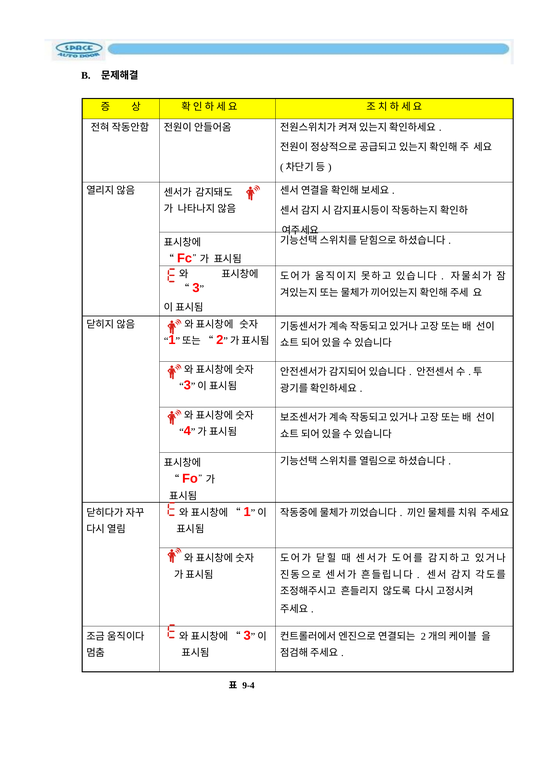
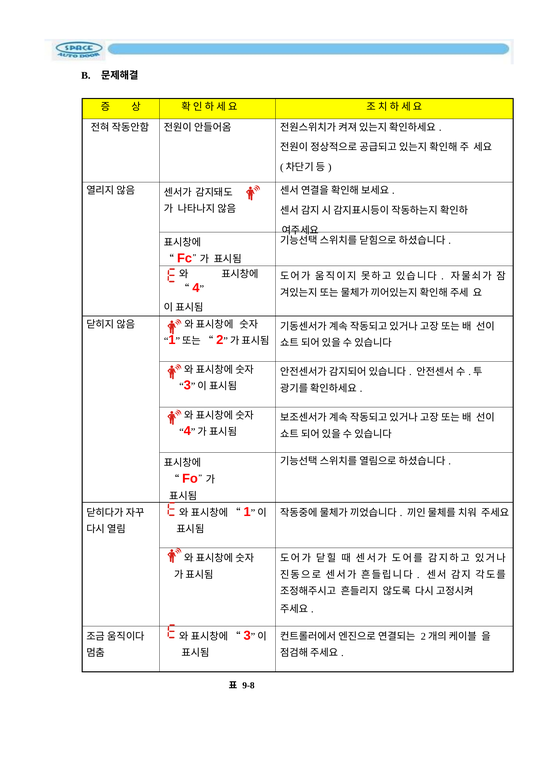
3: 3 -> 4 (196, 288)
9-4: 9-4 -> 9-8 (249, 686)
